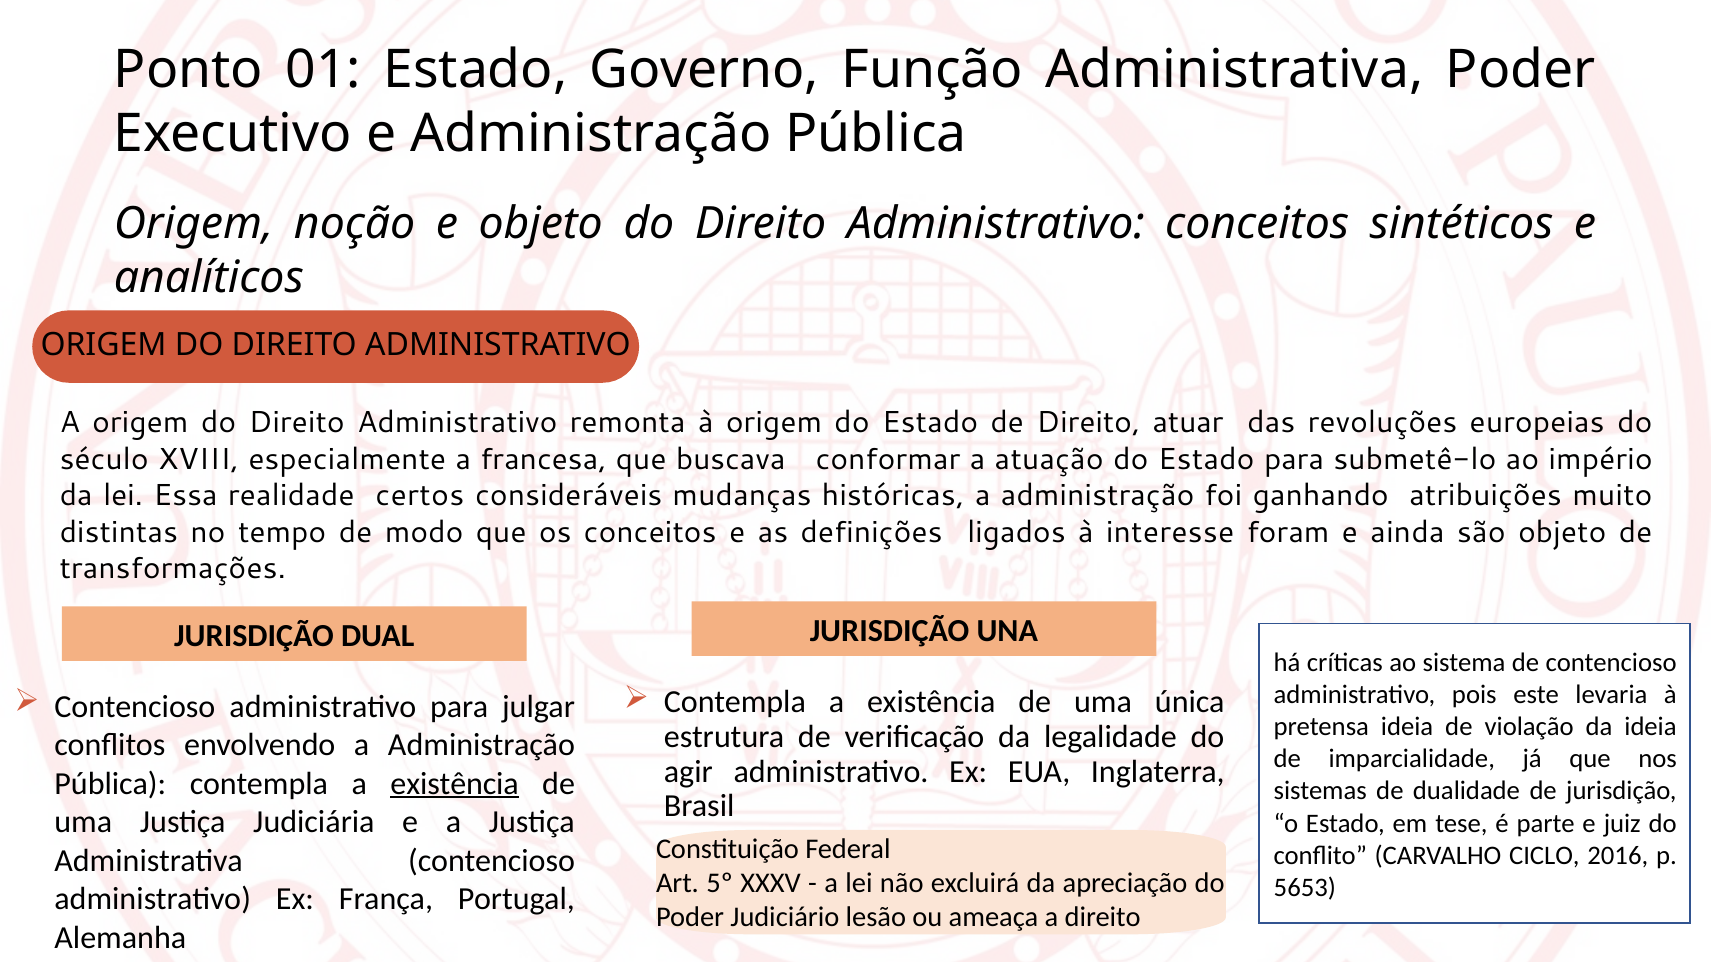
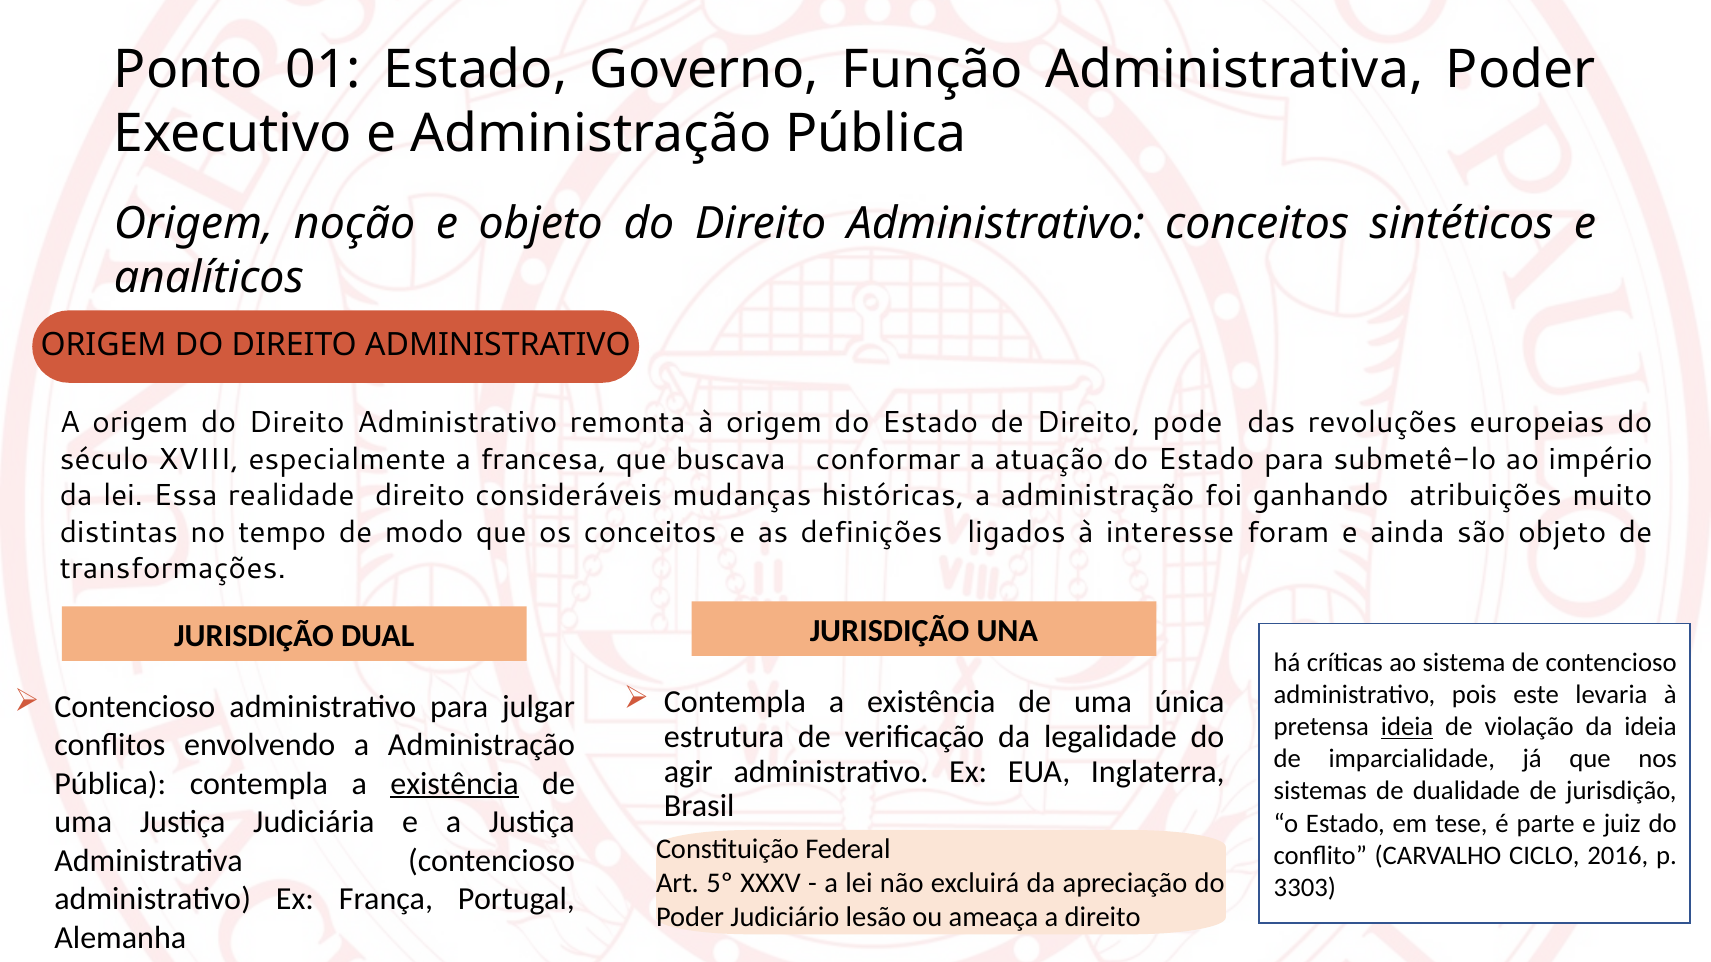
atuar: atuar -> pode (1188, 423)
realidade certos: certos -> direito (420, 496)
ideia underline: none -> present (1407, 727)
5653: 5653 -> 3303 (1305, 888)
